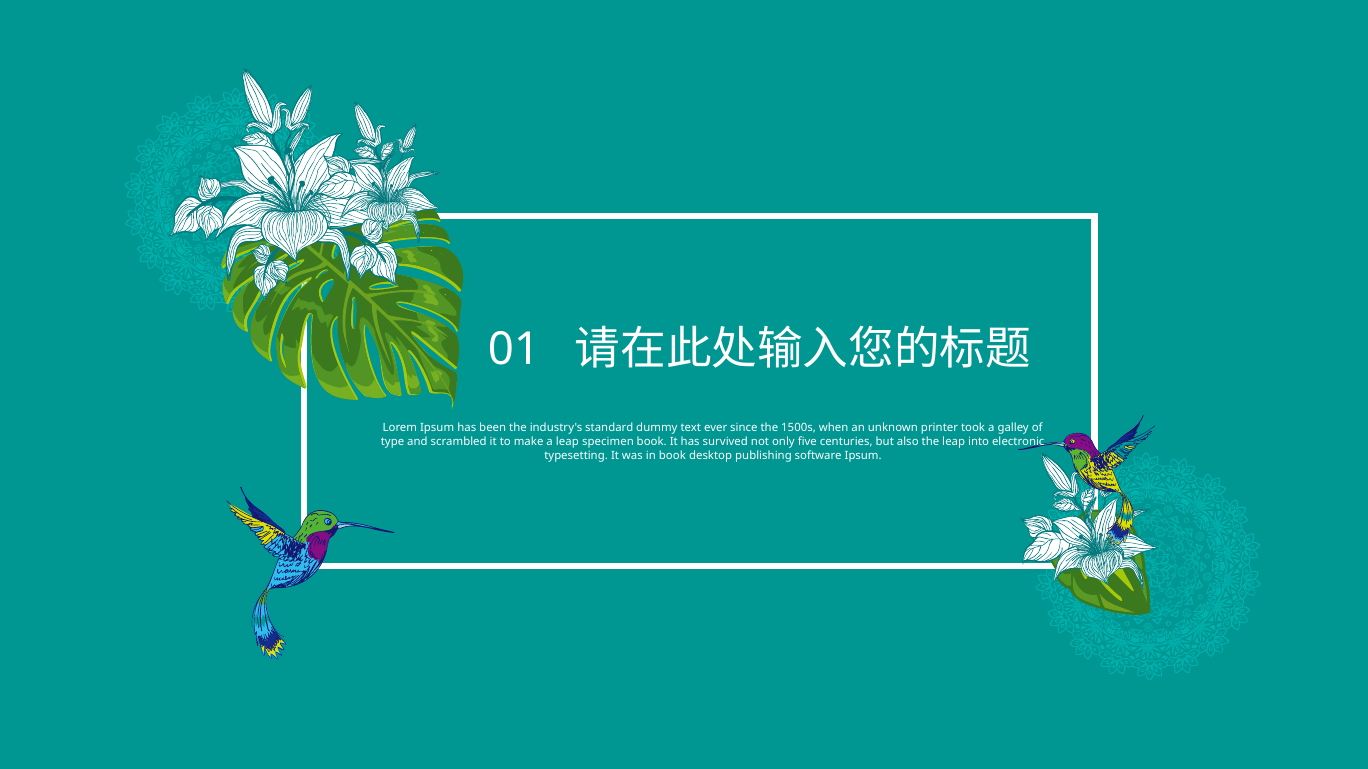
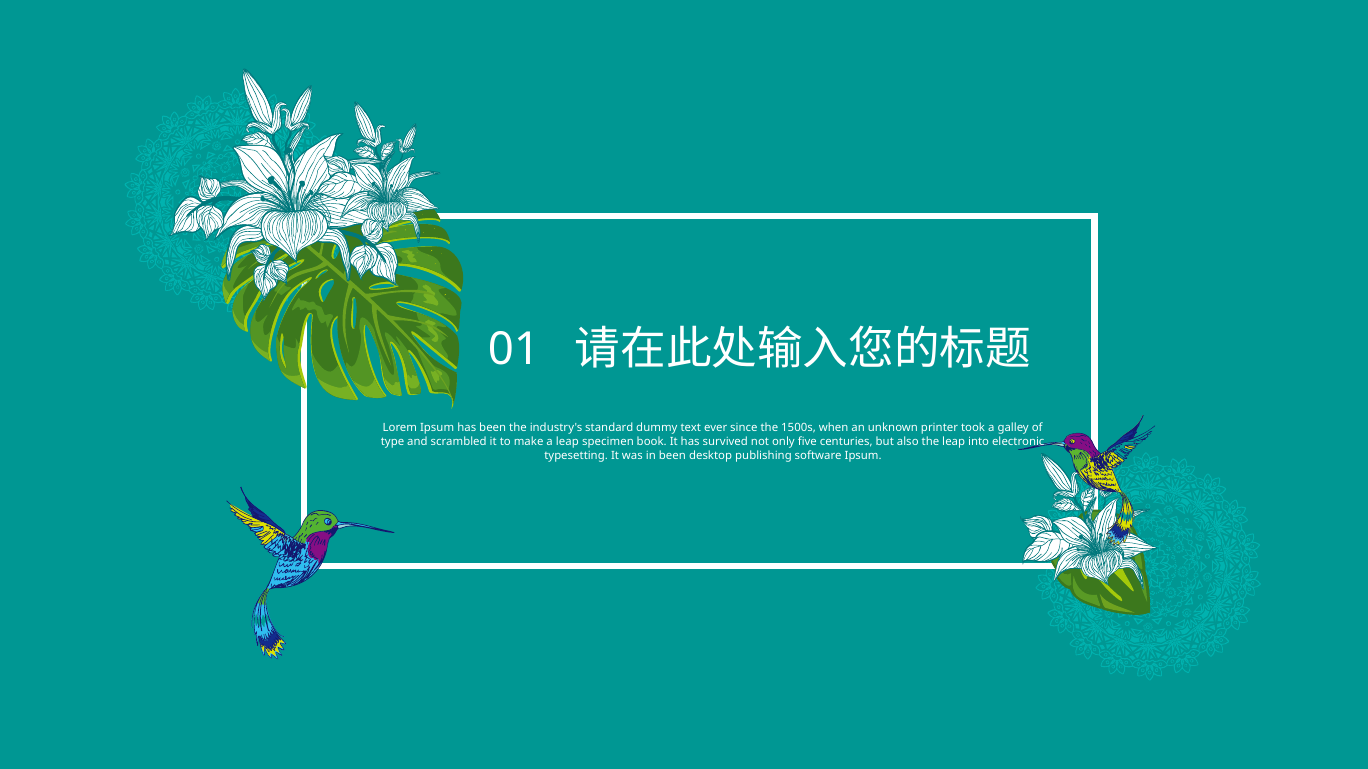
in book: book -> been (672, 456)
